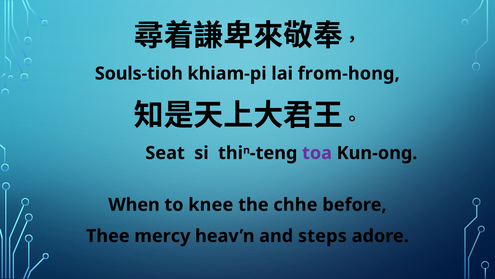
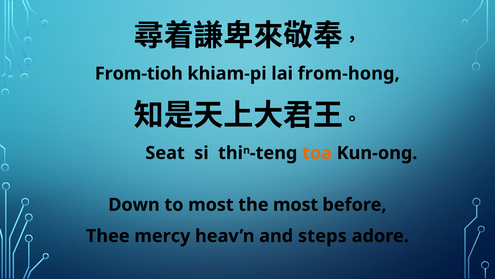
Souls-tioh: Souls-tioh -> From-tioh (139, 73)
toa colour: purple -> orange (317, 153)
When: When -> Down (134, 204)
to knee: knee -> most (211, 204)
the chhe: chhe -> most (296, 204)
